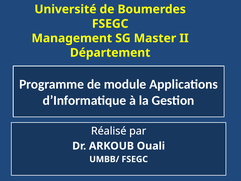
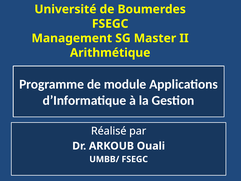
Département: Département -> Arithmétique (110, 53)
